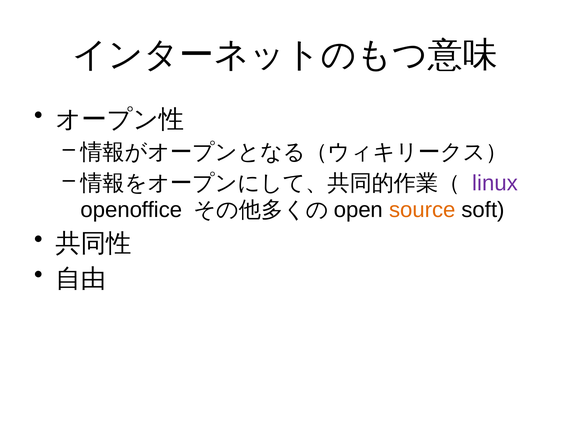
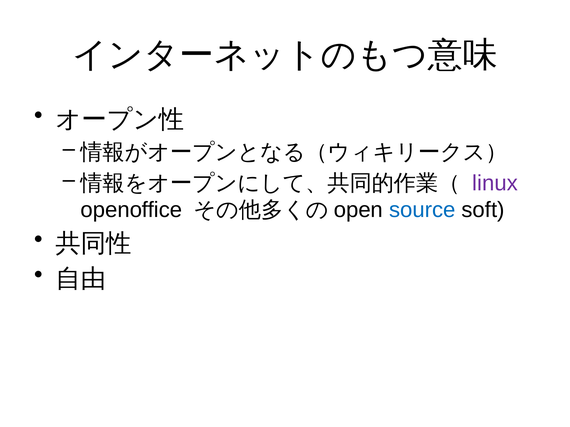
source colour: orange -> blue (422, 210)
